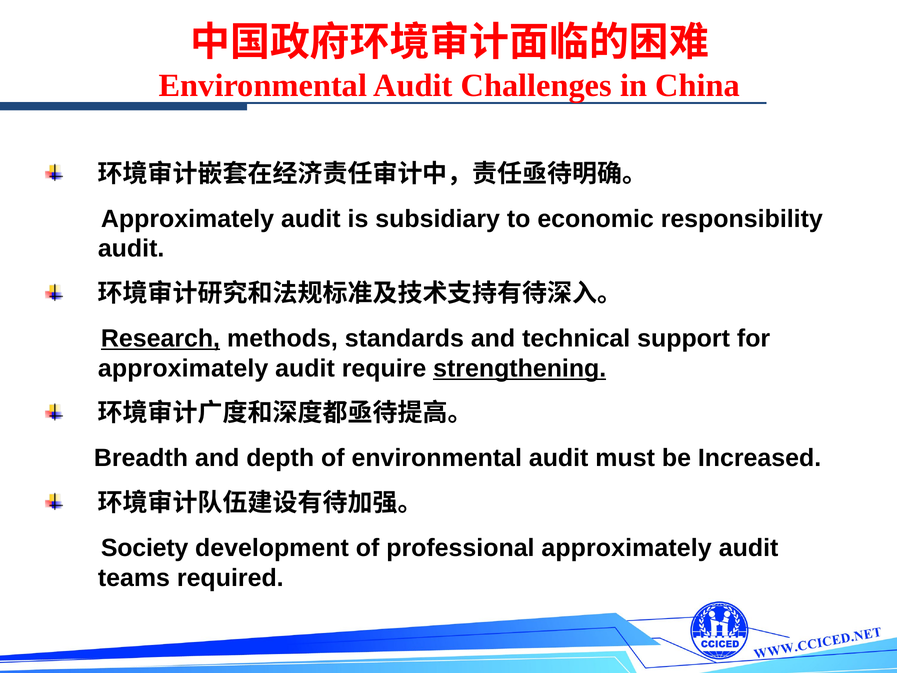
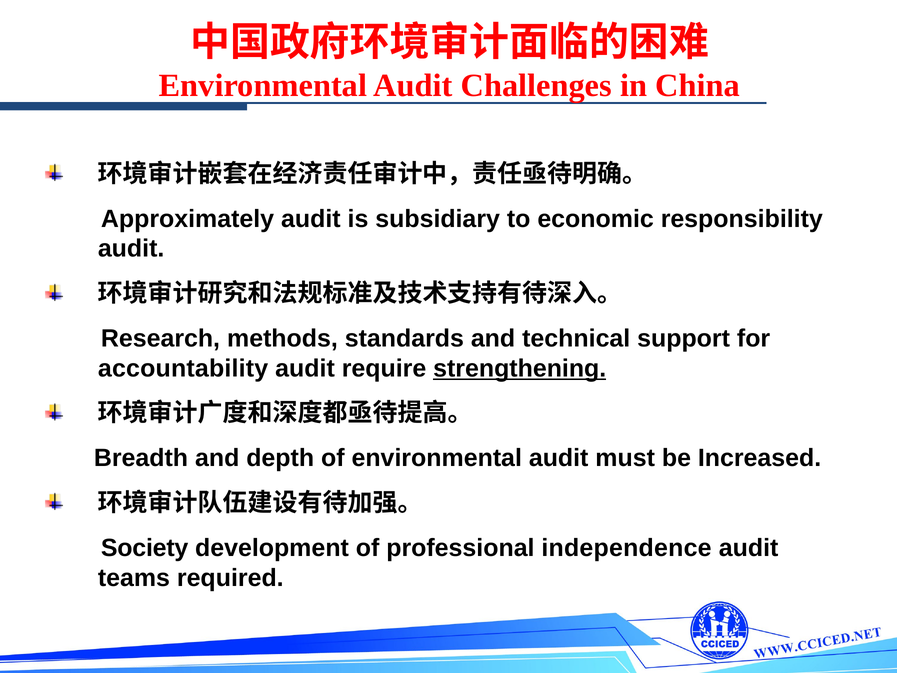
Research underline: present -> none (160, 338)
approximately: approximately -> accountability (183, 368)
professional approximately: approximately -> independence (627, 548)
